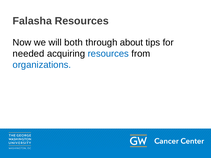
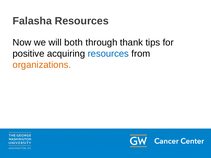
about: about -> thank (131, 42)
needed: needed -> positive (29, 54)
organizations colour: blue -> orange (42, 65)
